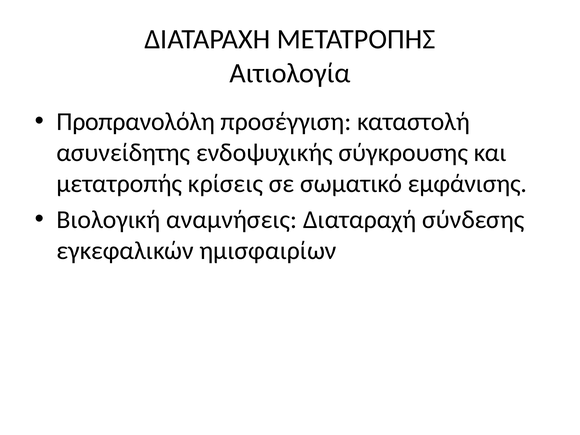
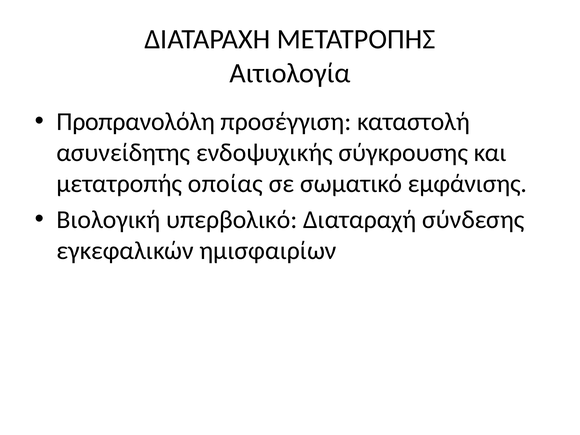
κρίσεις: κρίσεις -> οποίας (225, 184)
αναμνήσεις: αναμνήσεις -> υπερβολικό (232, 220)
